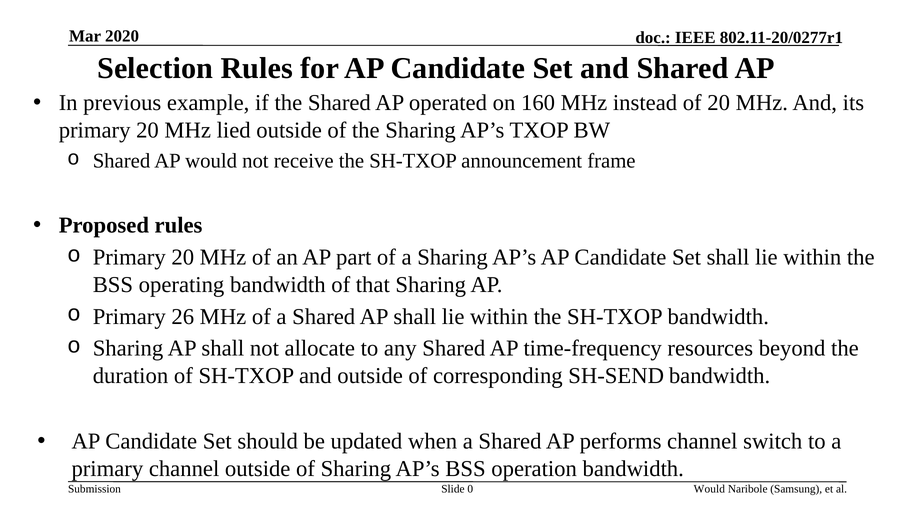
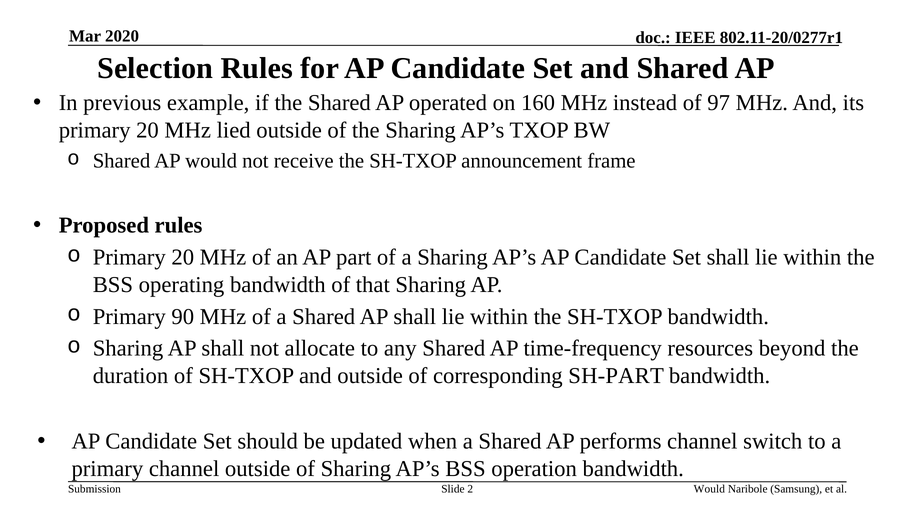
of 20: 20 -> 97 (719, 103)
26: 26 -> 90 (183, 317)
SH-SEND: SH-SEND -> SH-PART (616, 376)
0: 0 -> 2 (470, 489)
